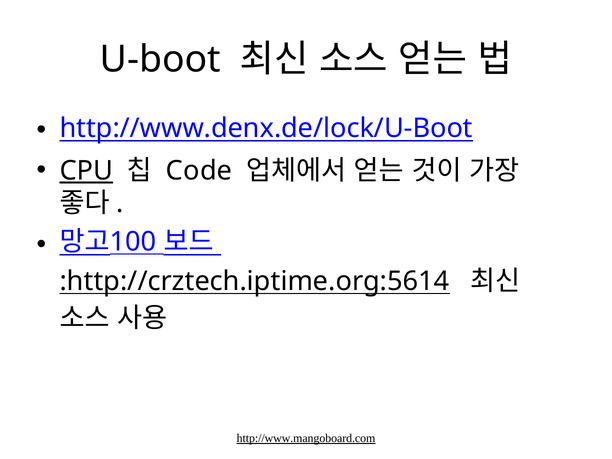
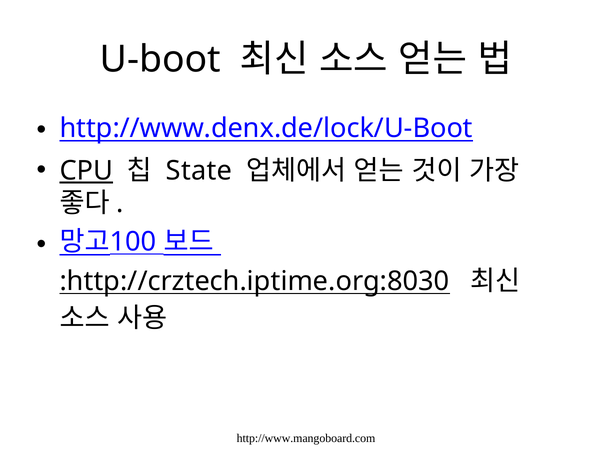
Code: Code -> State (199, 171)
:http://crztech.iptime.org:5614: :http://crztech.iptime.org:5614 -> :http://crztech.iptime.org:8030 (255, 281)
http://www.mangoboard.com underline: present -> none (306, 438)
